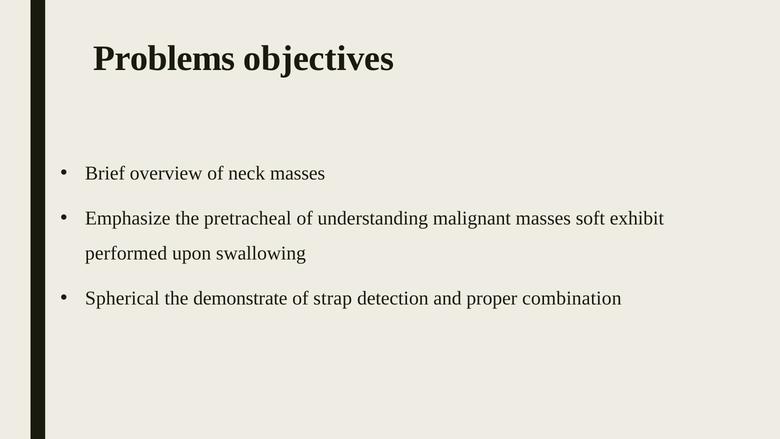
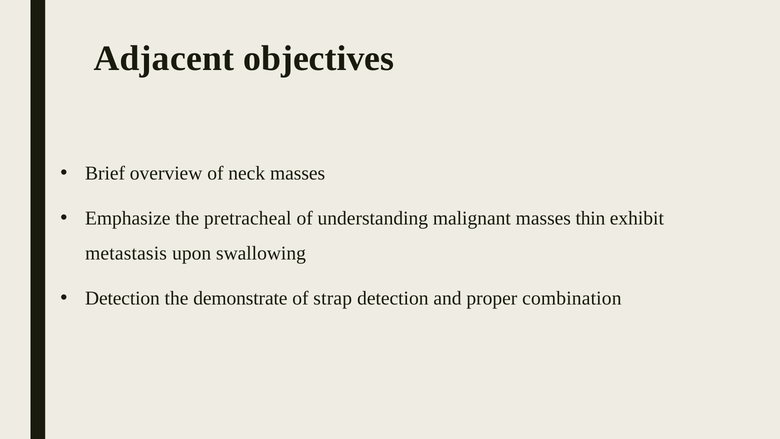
Problems: Problems -> Adjacent (164, 58)
soft: soft -> thin (590, 218)
performed: performed -> metastasis (126, 253)
Spherical: Spherical -> Detection (122, 298)
